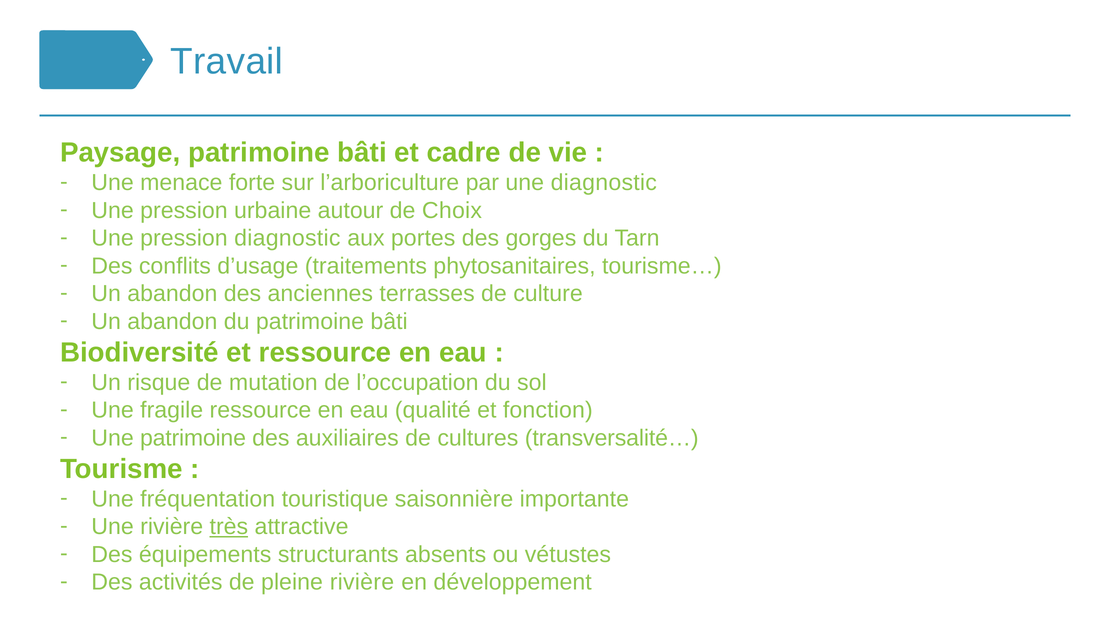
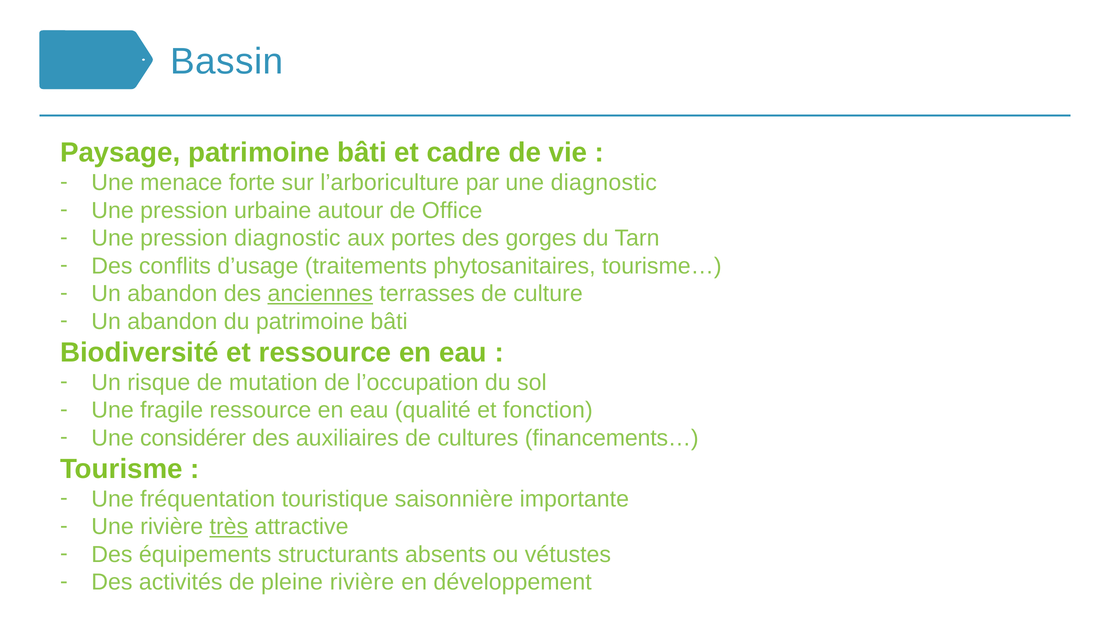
Travail: Travail -> Bassin (227, 61)
Choix: Choix -> Office (452, 211)
anciennes underline: none -> present (320, 294)
Une patrimoine: patrimoine -> considérer (193, 438)
transversalité…: transversalité… -> financements… (612, 438)
